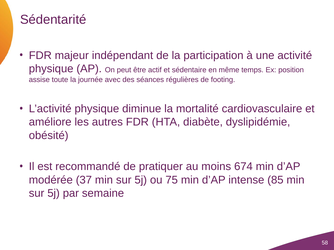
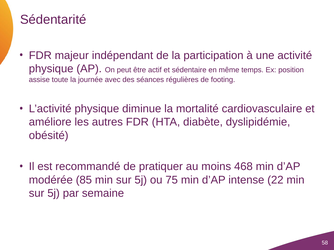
674: 674 -> 468 (243, 167)
37: 37 -> 85 (84, 180)
85: 85 -> 22 (275, 180)
